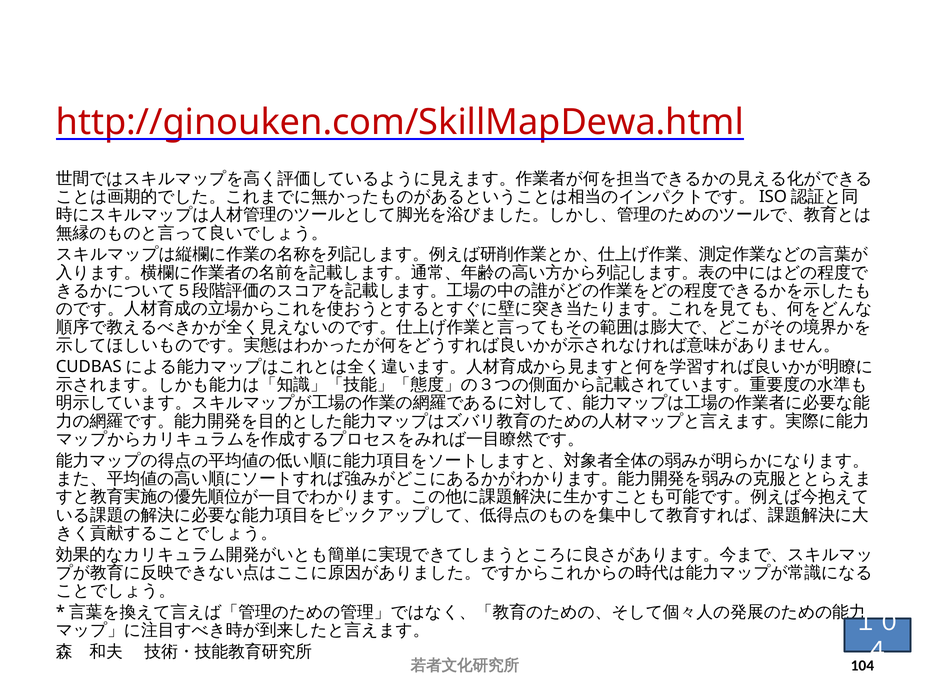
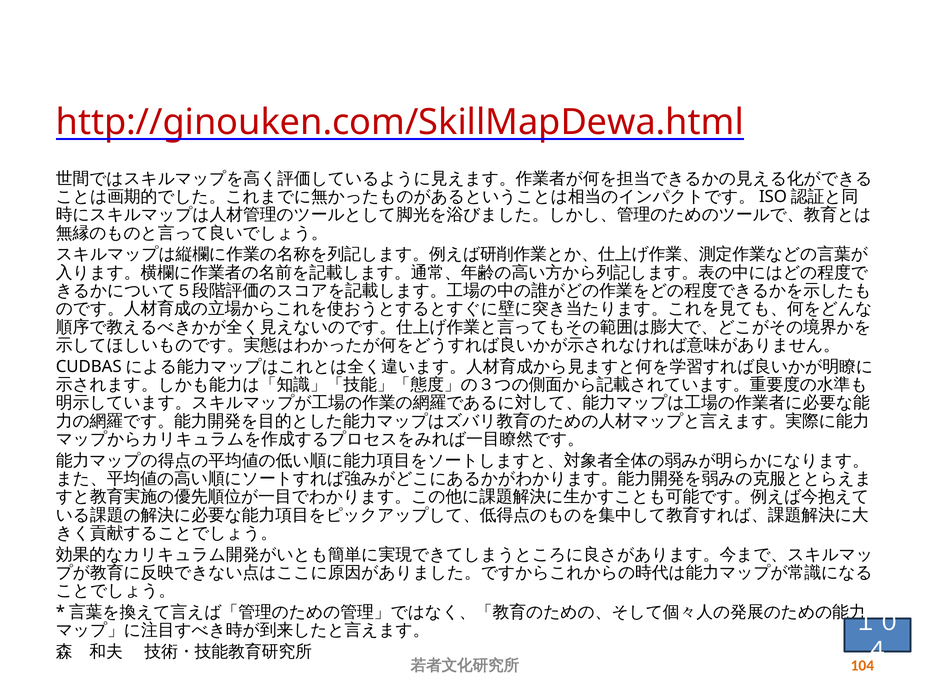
104 colour: black -> orange (862, 666)
